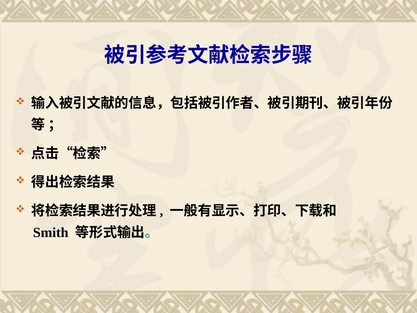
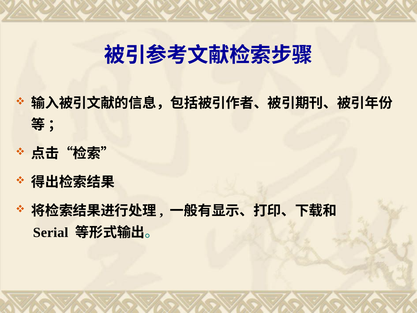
Smith: Smith -> Serial (51, 232)
